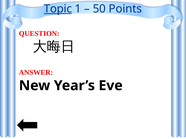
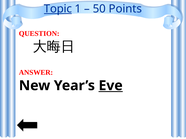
Eve underline: none -> present (111, 86)
